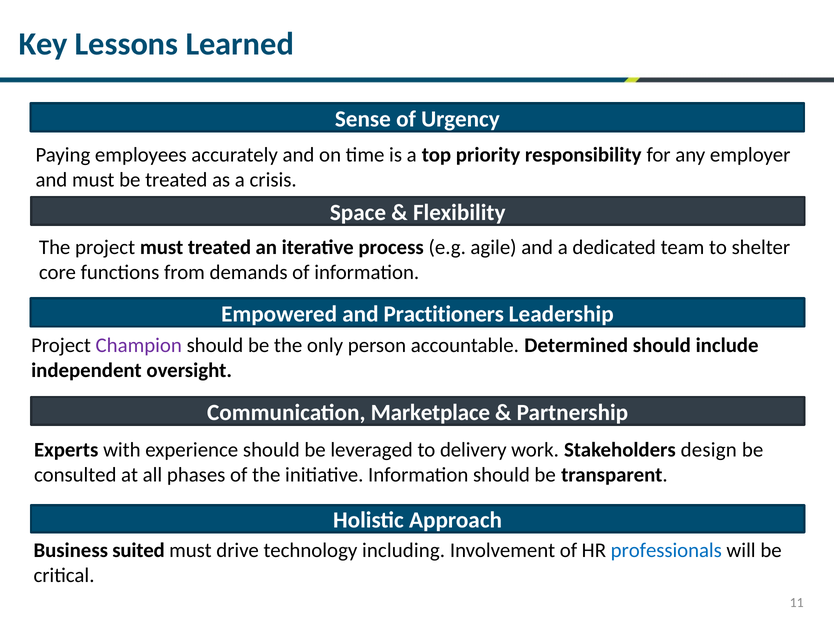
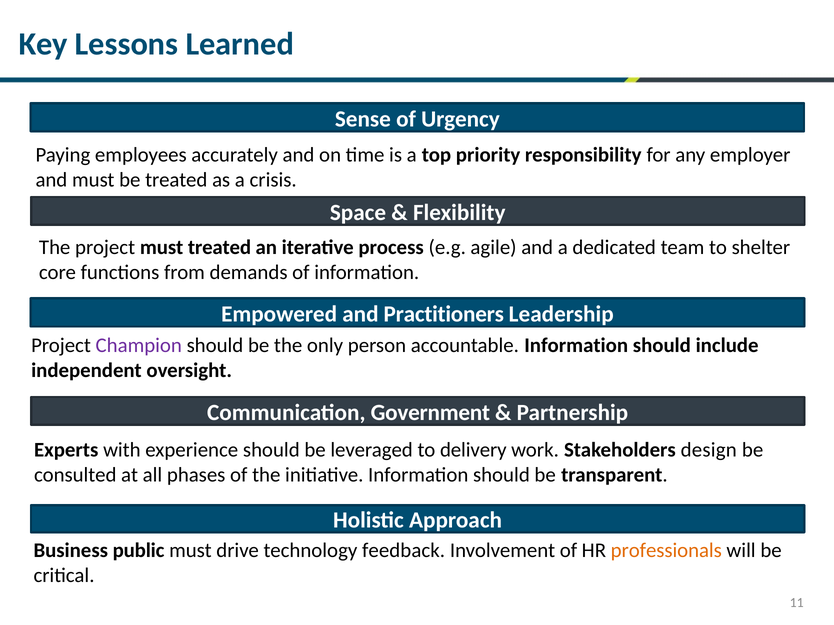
accountable Determined: Determined -> Information (576, 345)
Marketplace: Marketplace -> Government (430, 413)
suited: suited -> public (139, 551)
including: including -> feedback (404, 551)
professionals colour: blue -> orange (666, 551)
